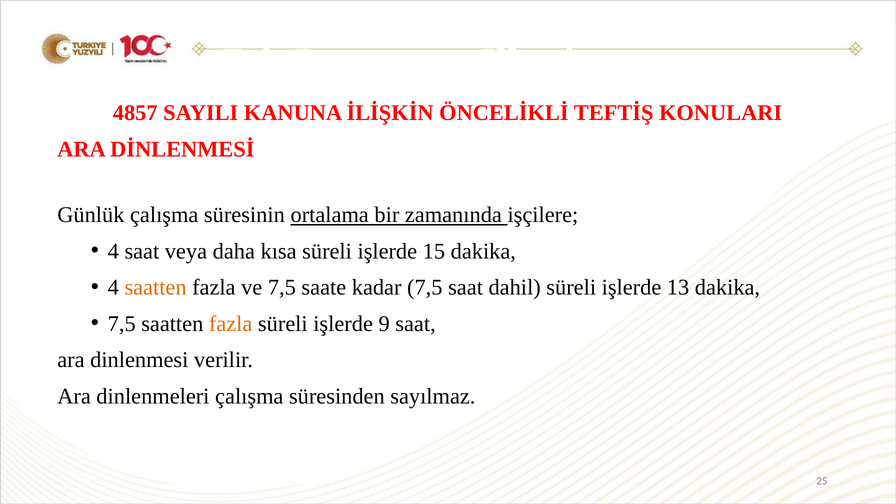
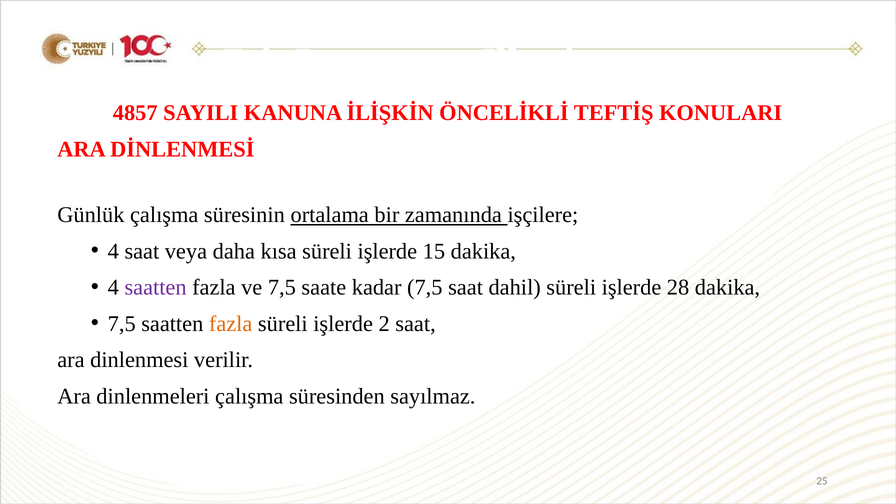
saatten colour: orange -> purple (156, 287)
13: 13 -> 28 (678, 287)
9: 9 -> 2 (384, 324)
